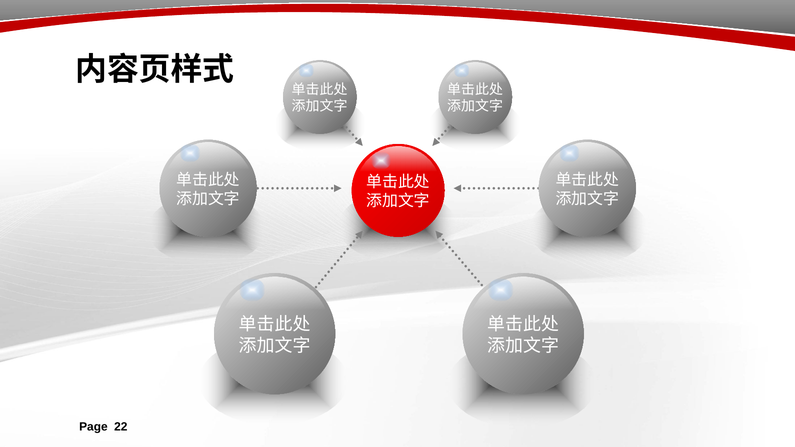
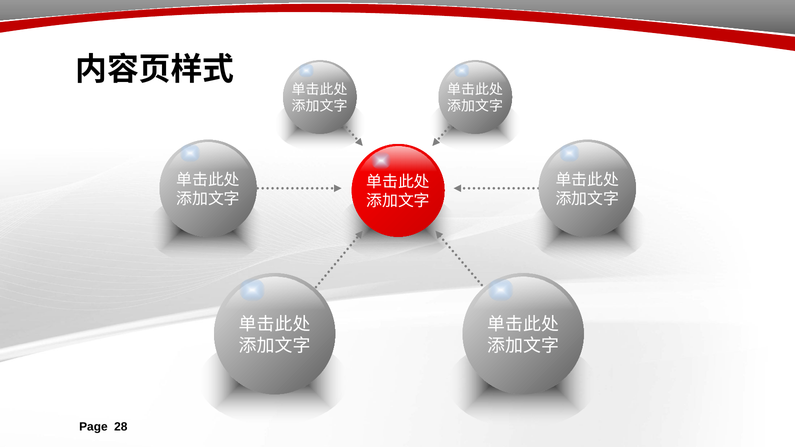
22: 22 -> 28 (121, 427)
